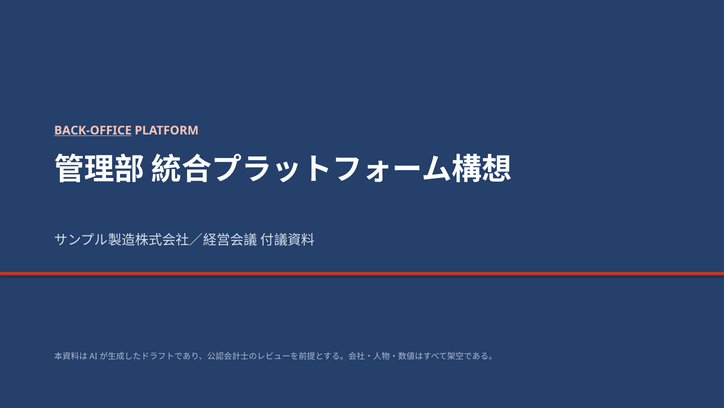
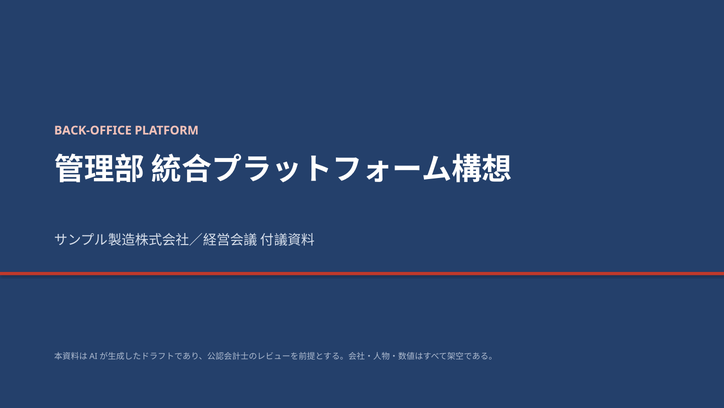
BACK-OFFICE underline: present -> none (93, 130)
